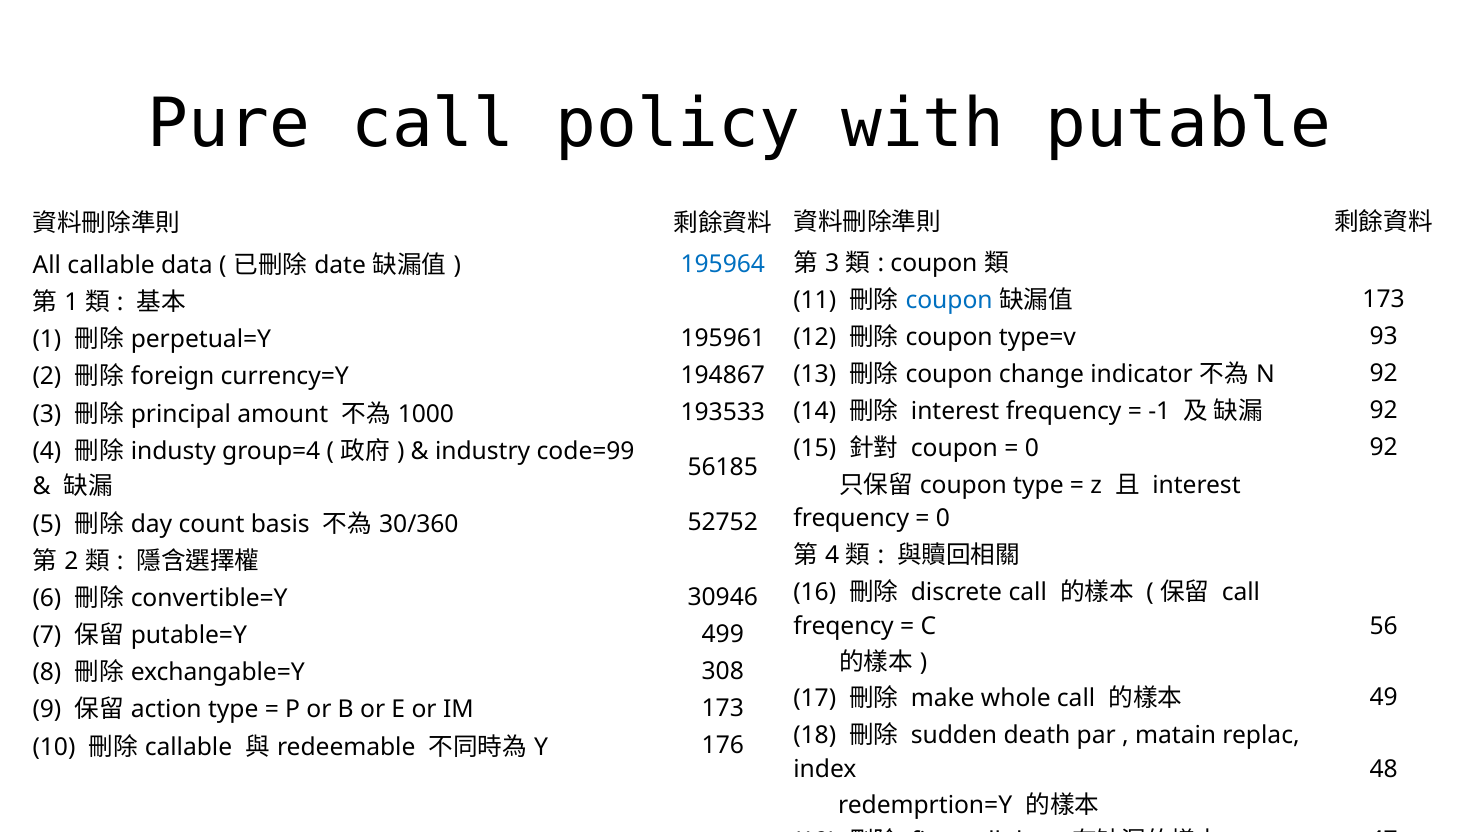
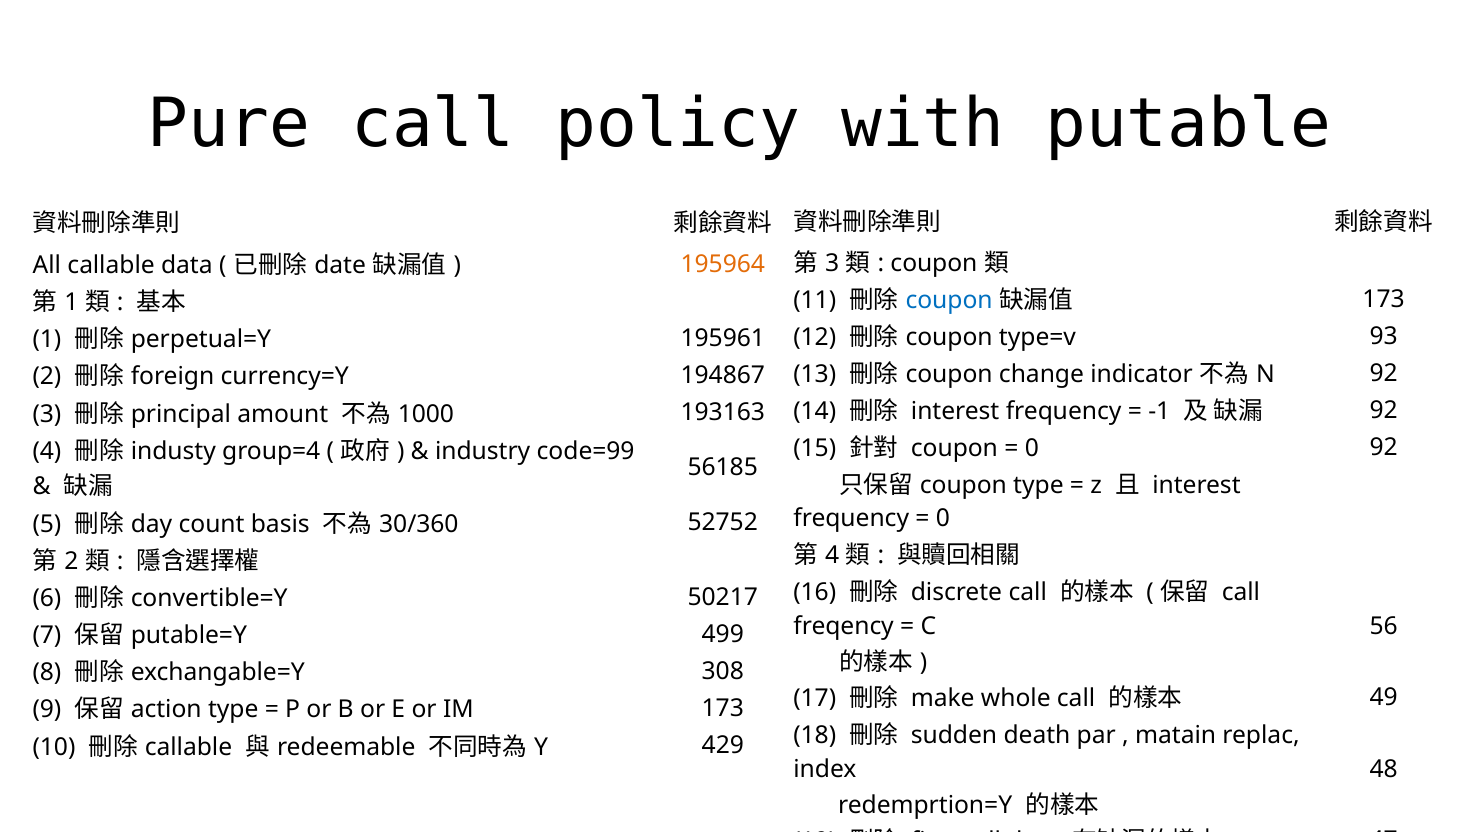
195964 colour: blue -> orange (723, 264)
193533: 193533 -> 193163 (723, 413)
30946: 30946 -> 50217 (723, 598)
176: 176 -> 429 (723, 746)
